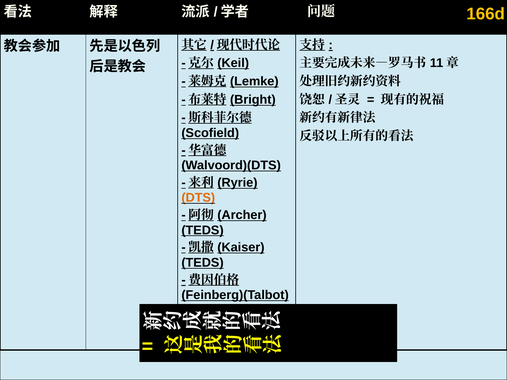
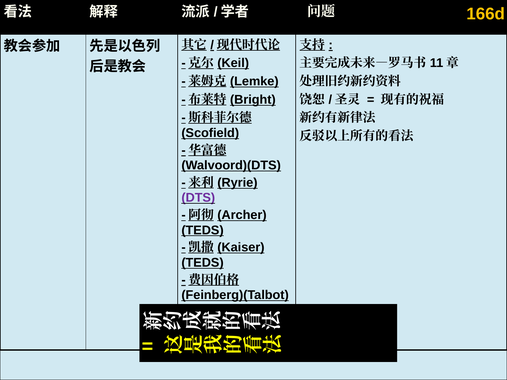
DTS colour: orange -> purple (198, 198)
